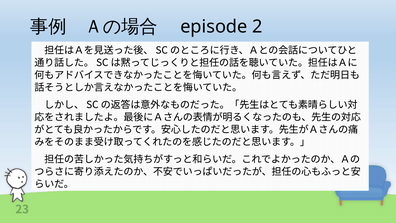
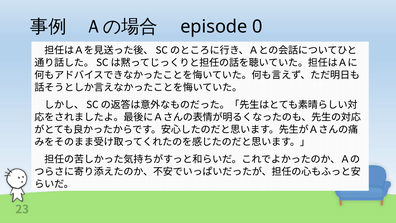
2: 2 -> 0 (257, 27)
